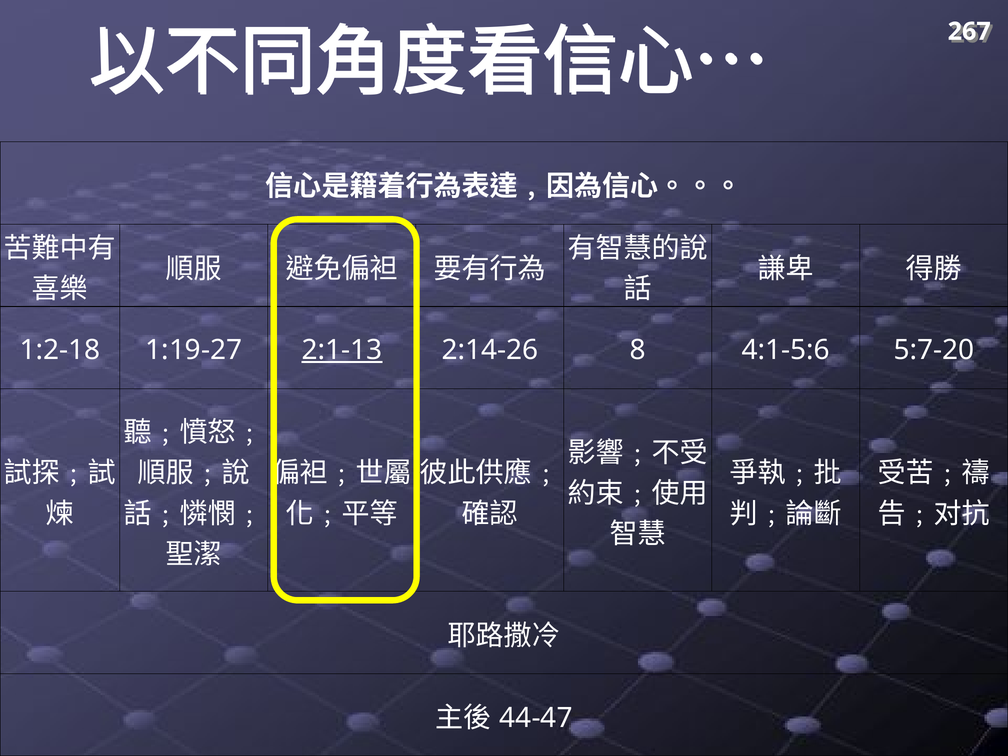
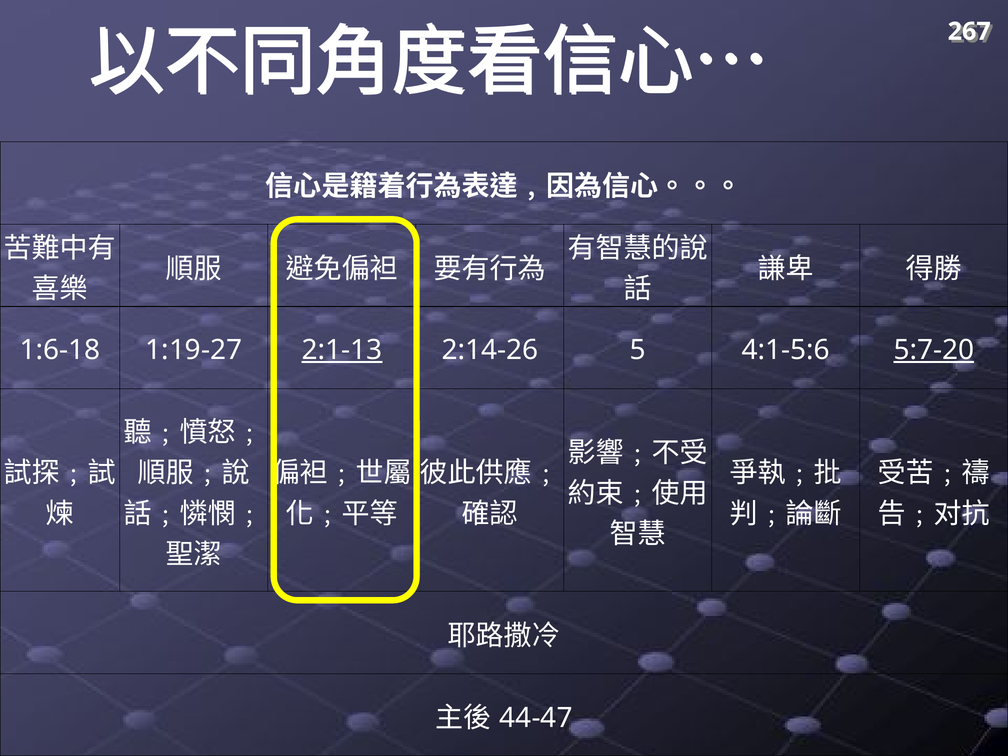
1:2-18: 1:2-18 -> 1:6-18 (60, 350)
8: 8 -> 5 (638, 350)
5:7-20 underline: none -> present (934, 350)
